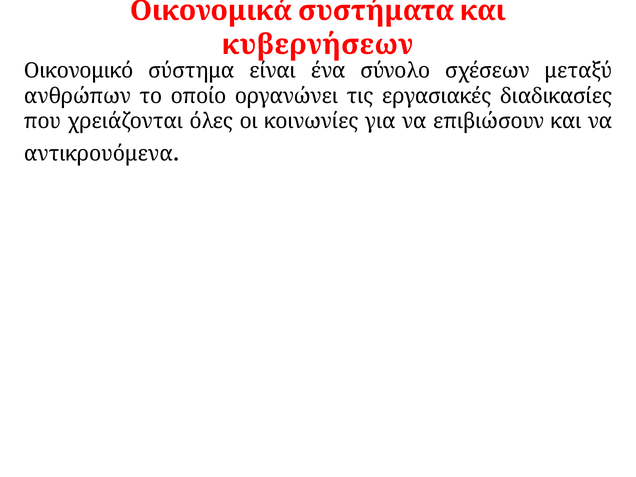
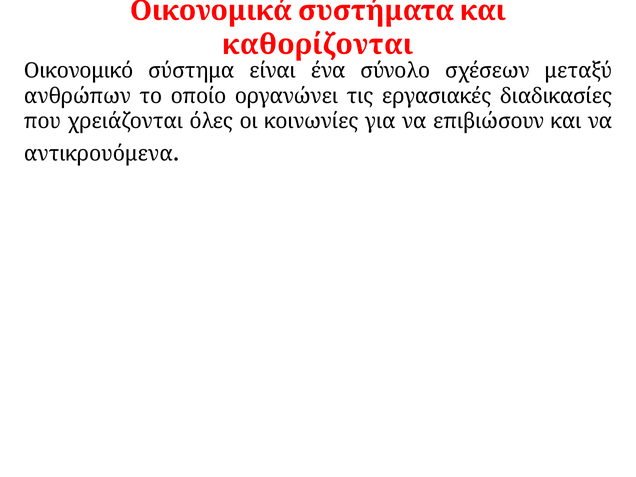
κυβερνήσεων: κυβερνήσεων -> καθορίζονται (318, 45)
